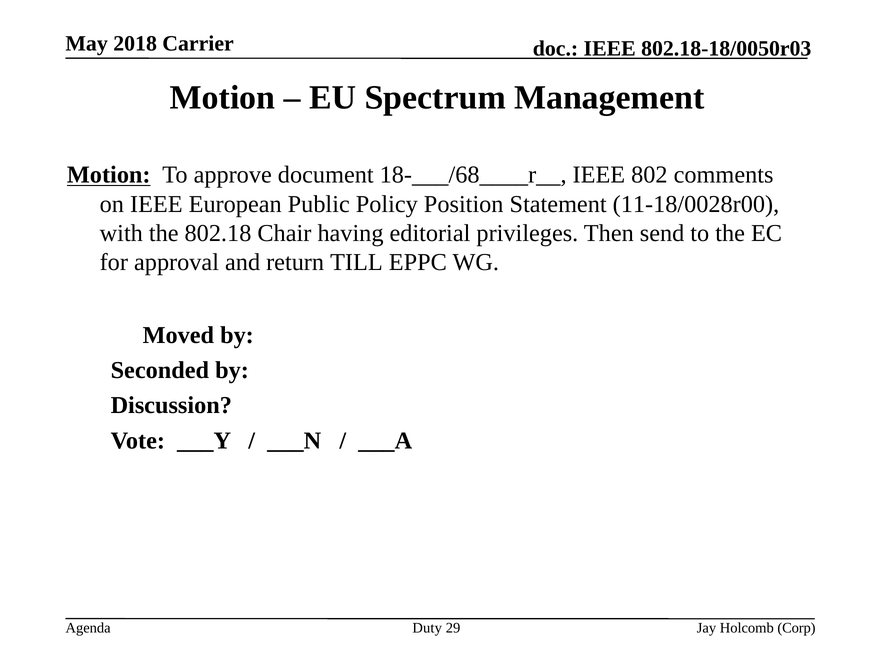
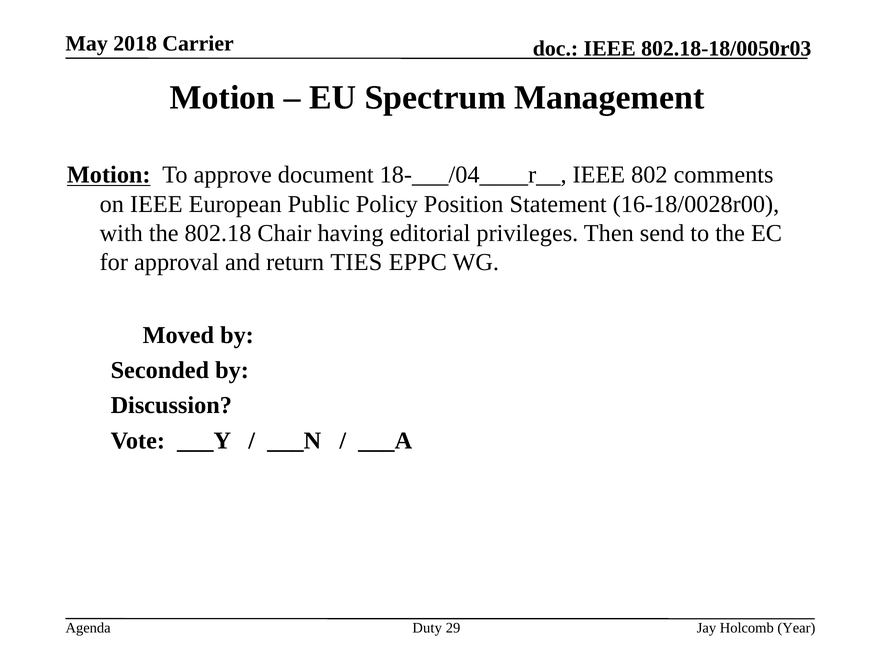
18-___/68____r__: 18-___/68____r__ -> 18-___/04____r__ (473, 175)
11-18/0028r00: 11-18/0028r00 -> 16-18/0028r00 (696, 204)
TILL: TILL -> TIES (356, 262)
Corp: Corp -> Year (796, 628)
